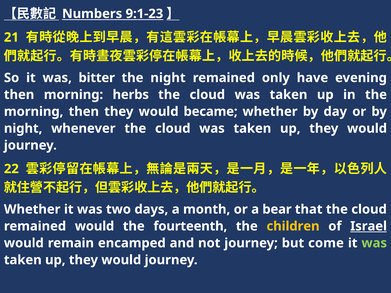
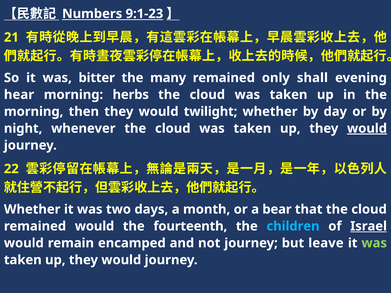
the night: night -> many (168, 78)
have: have -> shall (312, 78)
then: then -> hear (19, 95)
became: became -> twilight (211, 112)
would underline: none -> present (367, 129)
children colour: yellow -> light blue (293, 226)
come: come -> leave (326, 243)
